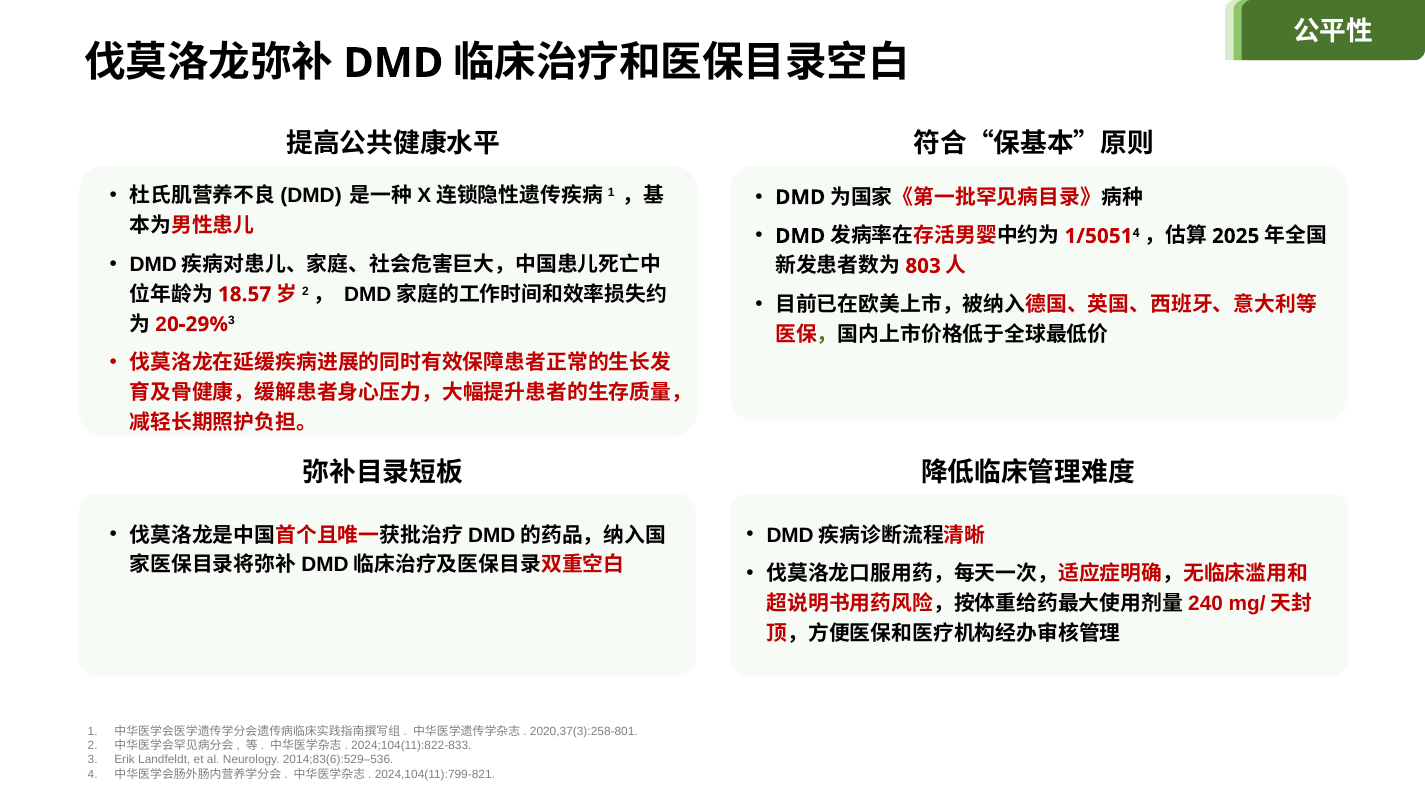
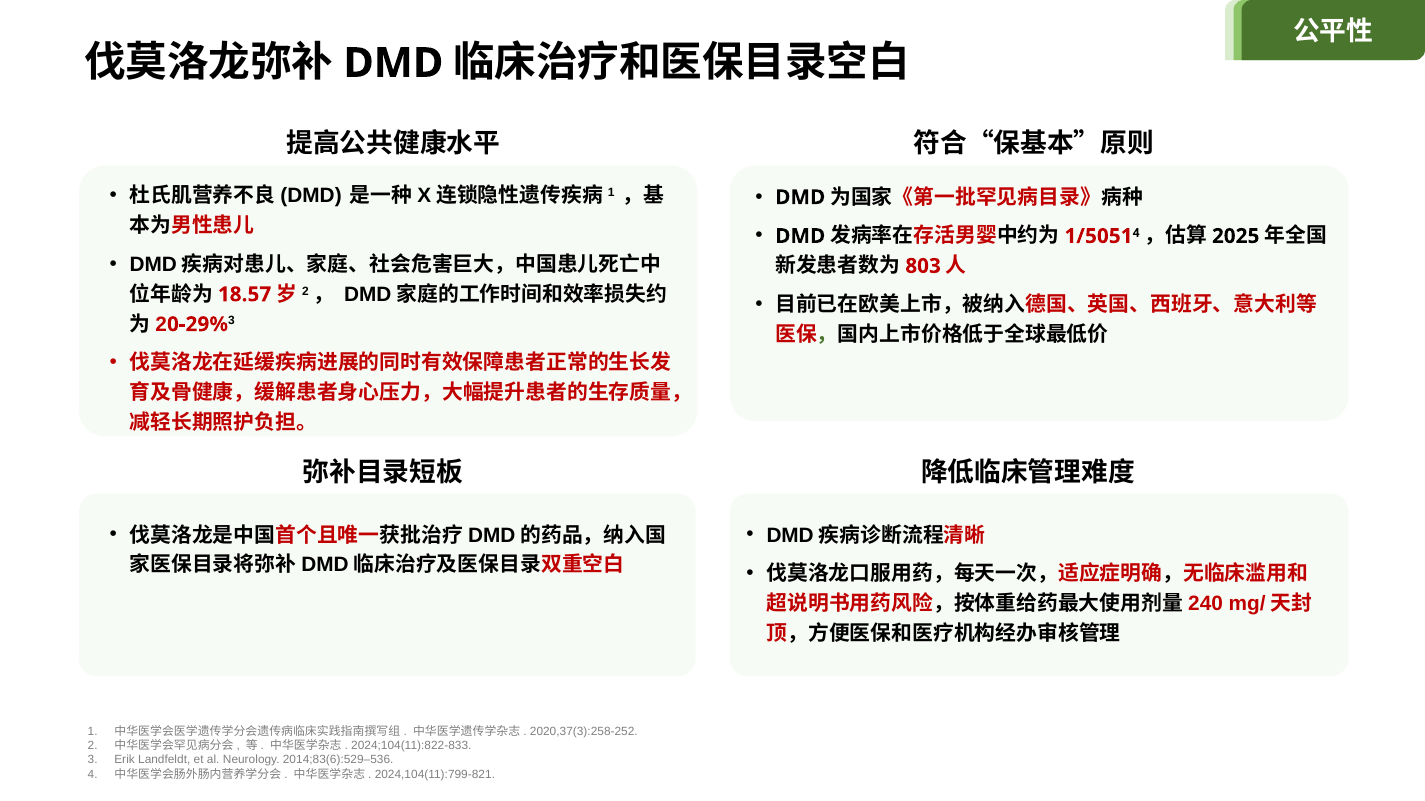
2020,37(3):258-801: 2020,37(3):258-801 -> 2020,37(3):258-252 (584, 732)
